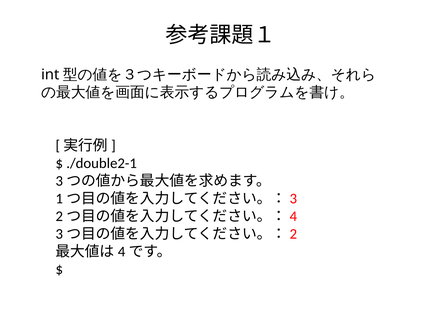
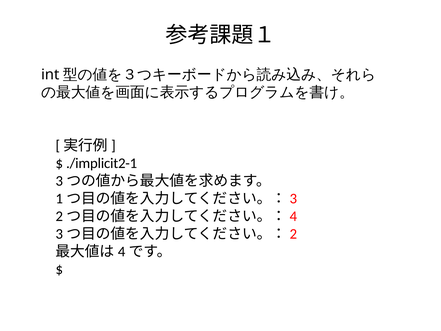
./double2-1: ./double2-1 -> ./implicit2-1 (102, 163)
